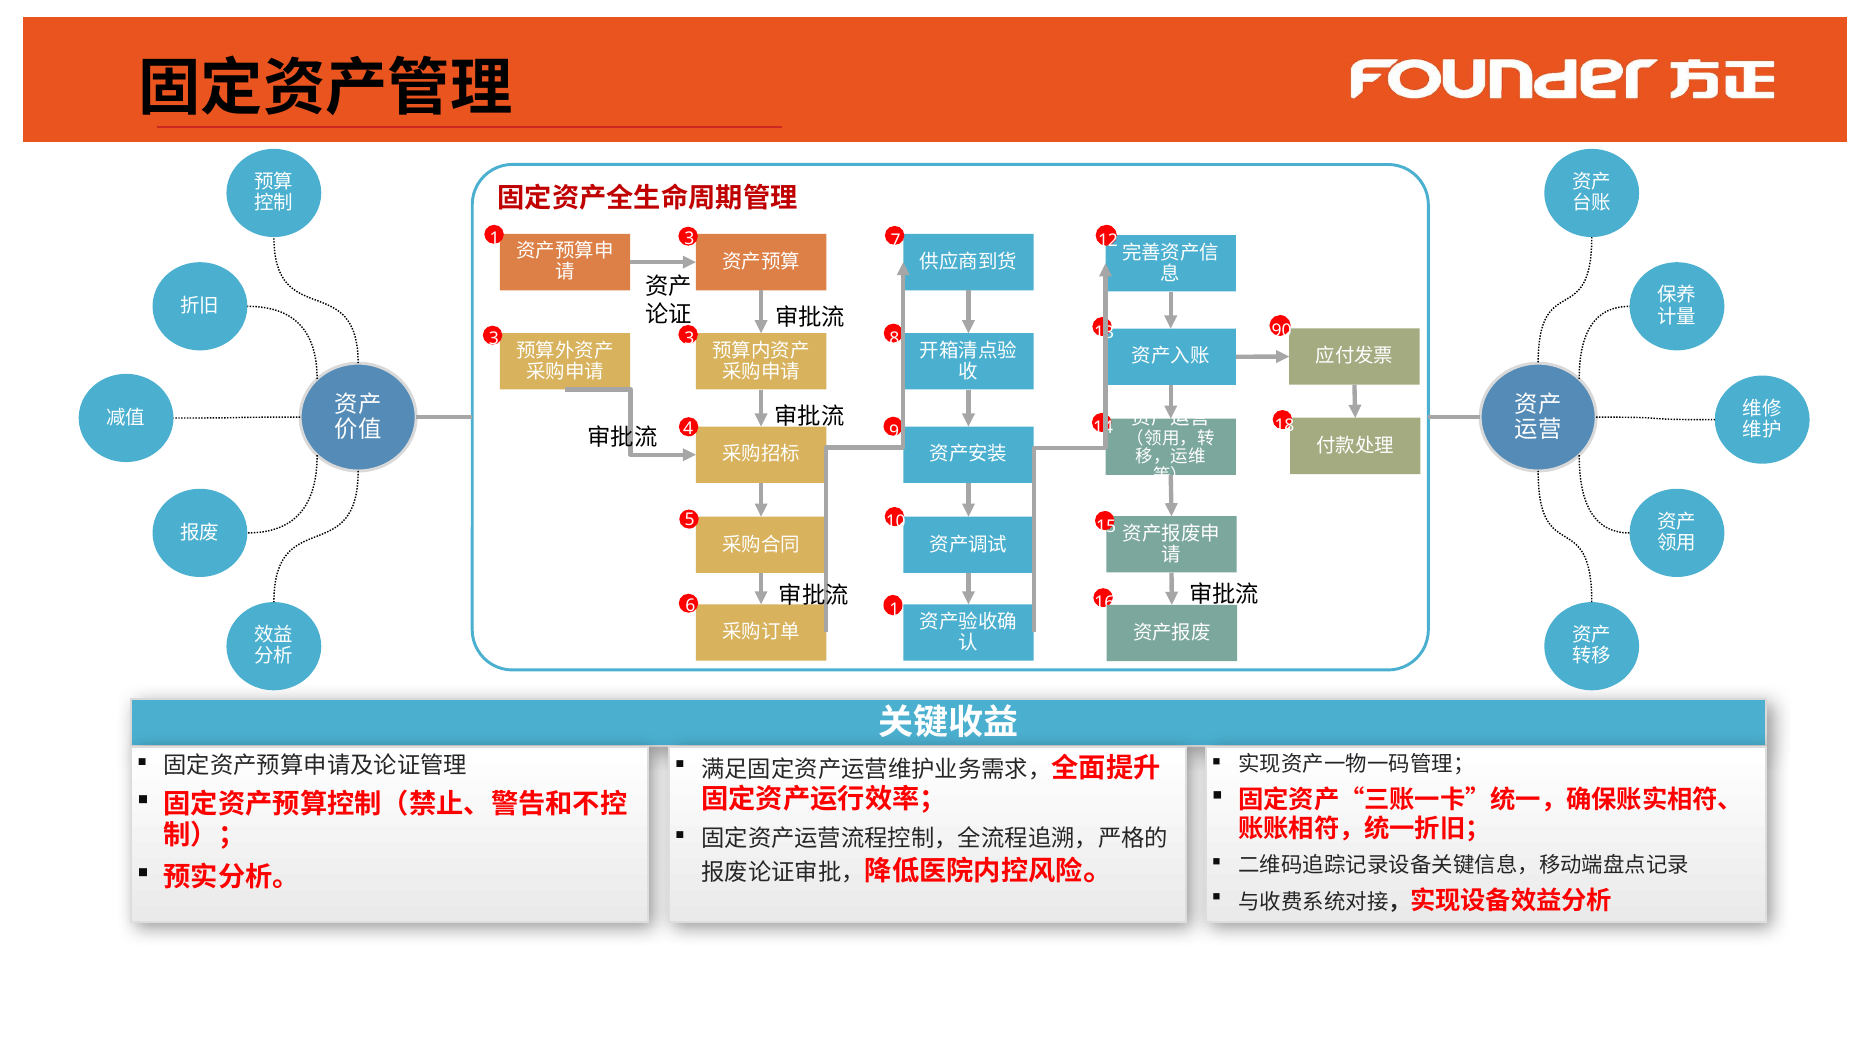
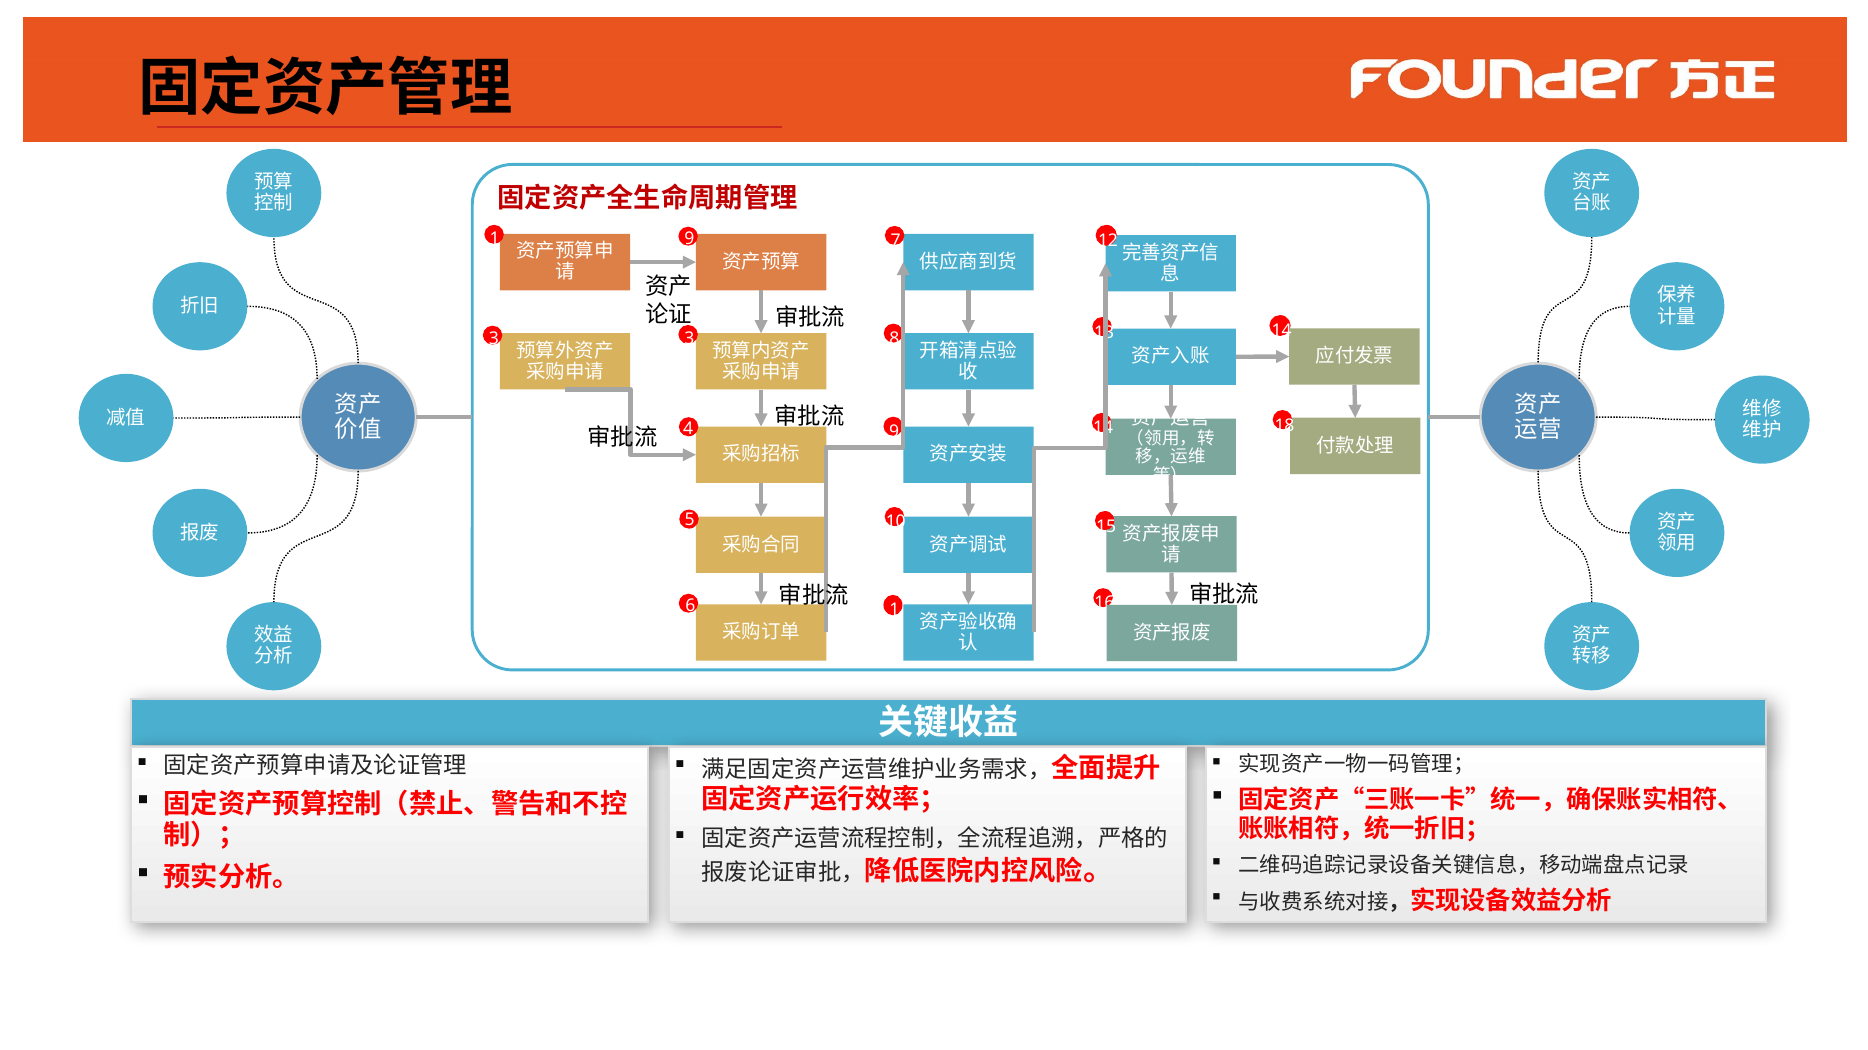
1 3: 3 -> 9 (689, 239)
13 90: 90 -> 14 (1282, 331)
